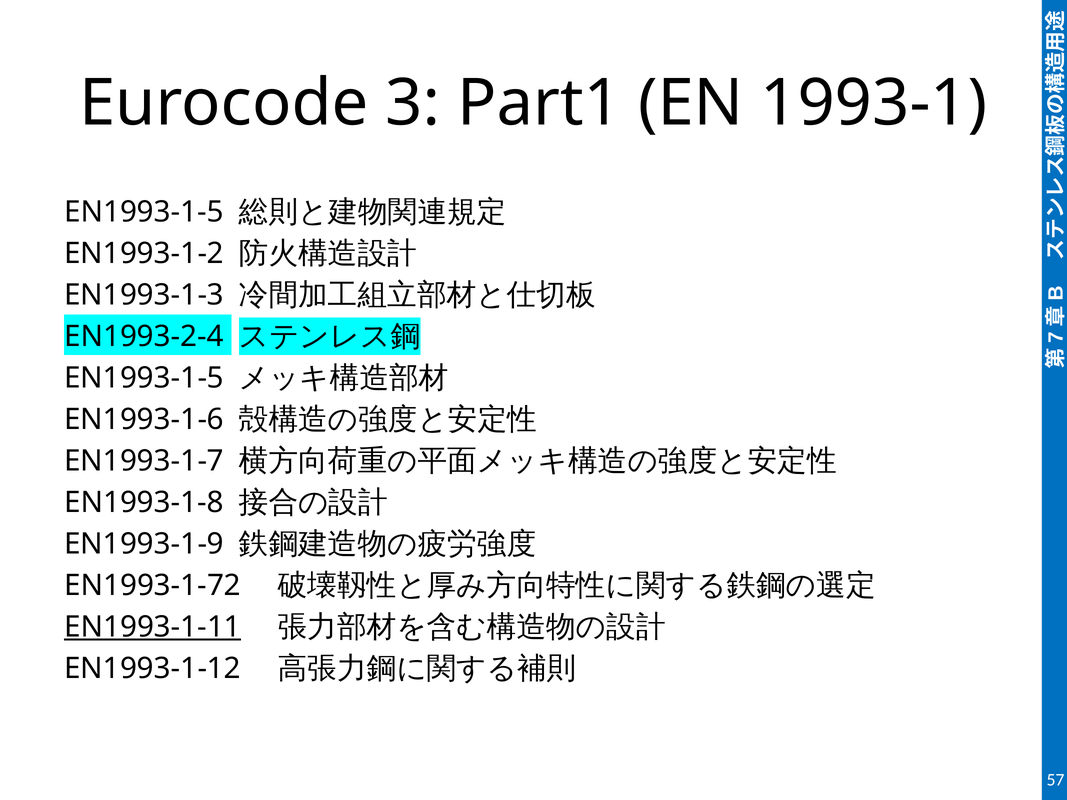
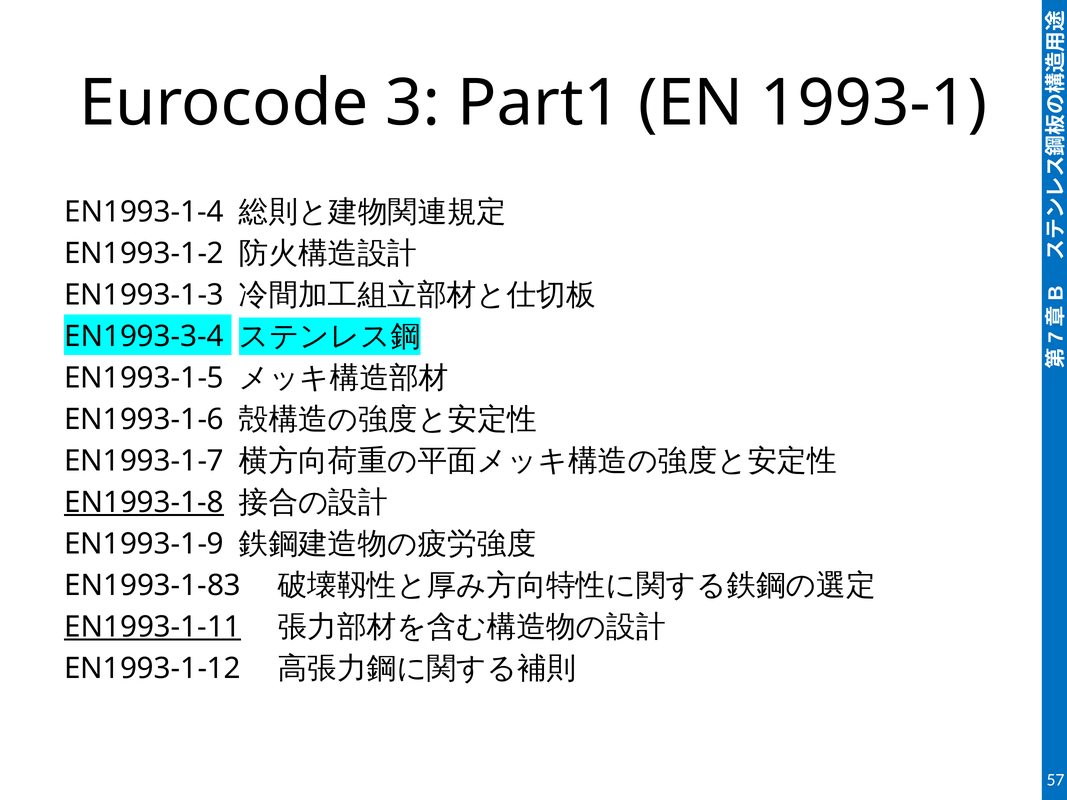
EN1993-1-5: EN1993-1-5 -> EN1993-1-4 (144, 212)
EN1993-2-4: EN1993-2-4 -> EN1993-3-4 (144, 336)
EN1993-1-8 underline: none -> present (144, 502)
EN1993-1-72: EN1993-1-72 -> EN1993-1-83 (152, 585)
